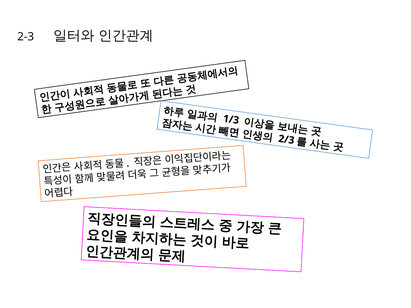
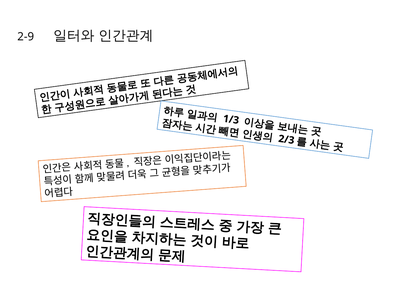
2-3: 2-3 -> 2-9 (26, 37)
